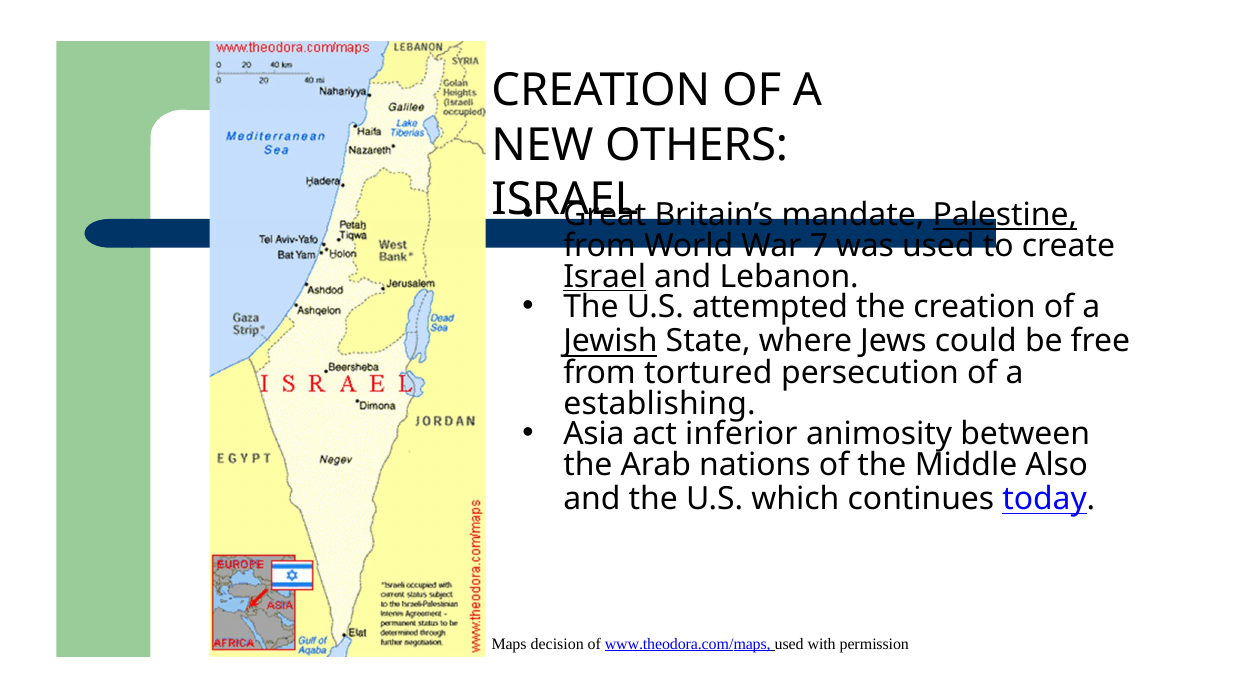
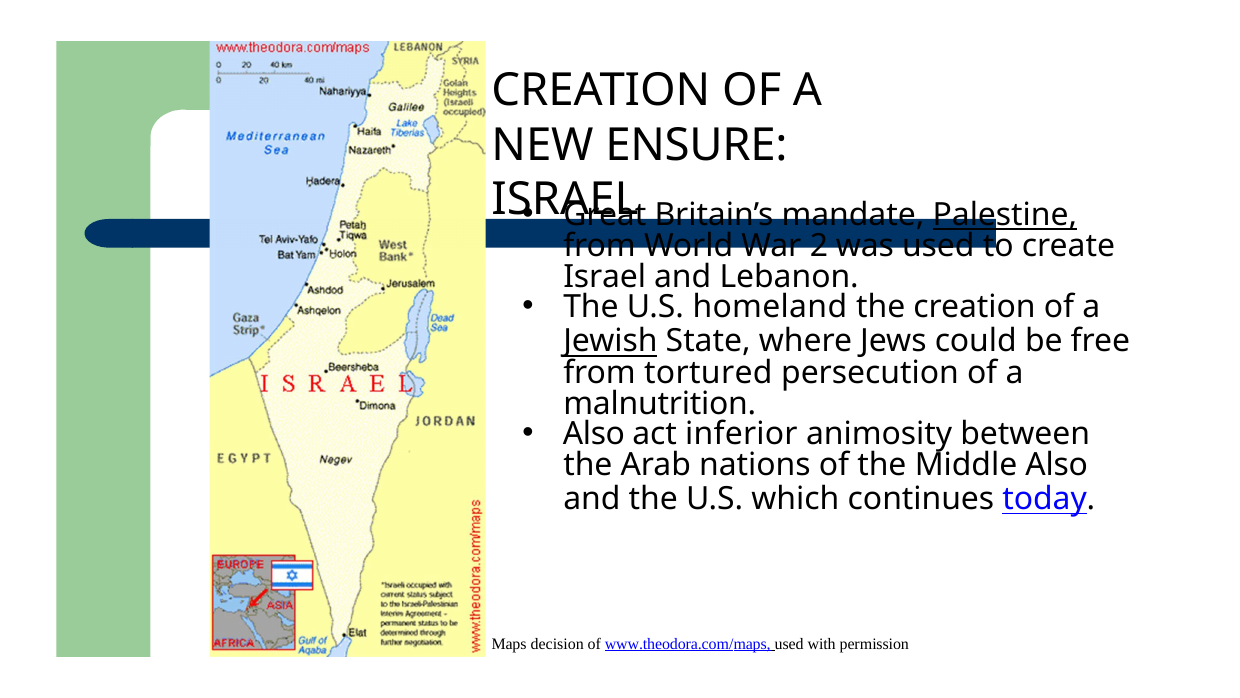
OTHERS: OTHERS -> ENSURE (696, 145)
7: 7 -> 2 (819, 246)
Israel underline: present -> none (605, 277)
attempted: attempted -> homeland (770, 307)
establishing: establishing -> malnutrition (660, 403)
Asia: Asia -> Also (594, 434)
